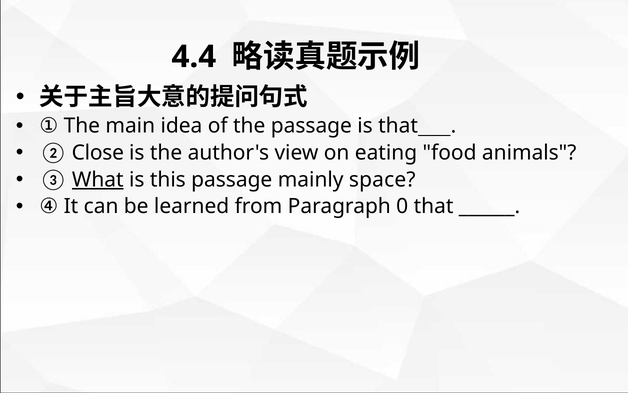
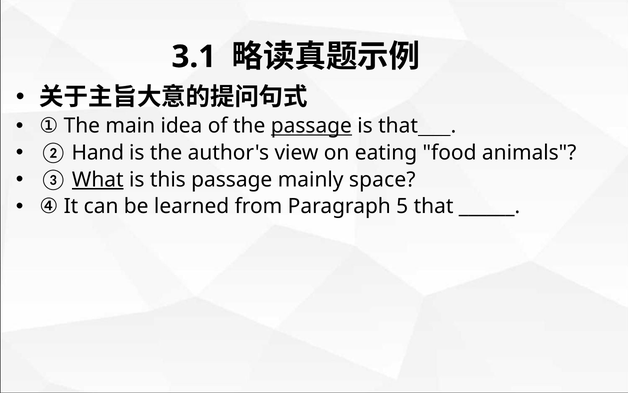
4.4: 4.4 -> 3.1 (194, 57)
passage underline: none -> present (311, 126)
Close: Close -> Hand (98, 153)
0: 0 -> 5 (402, 206)
